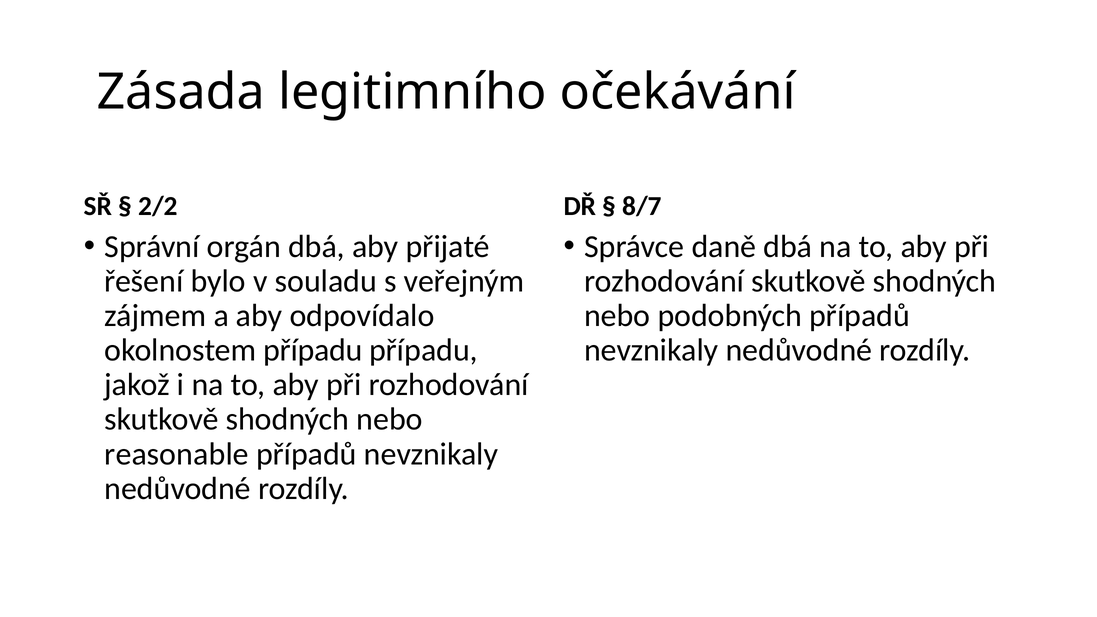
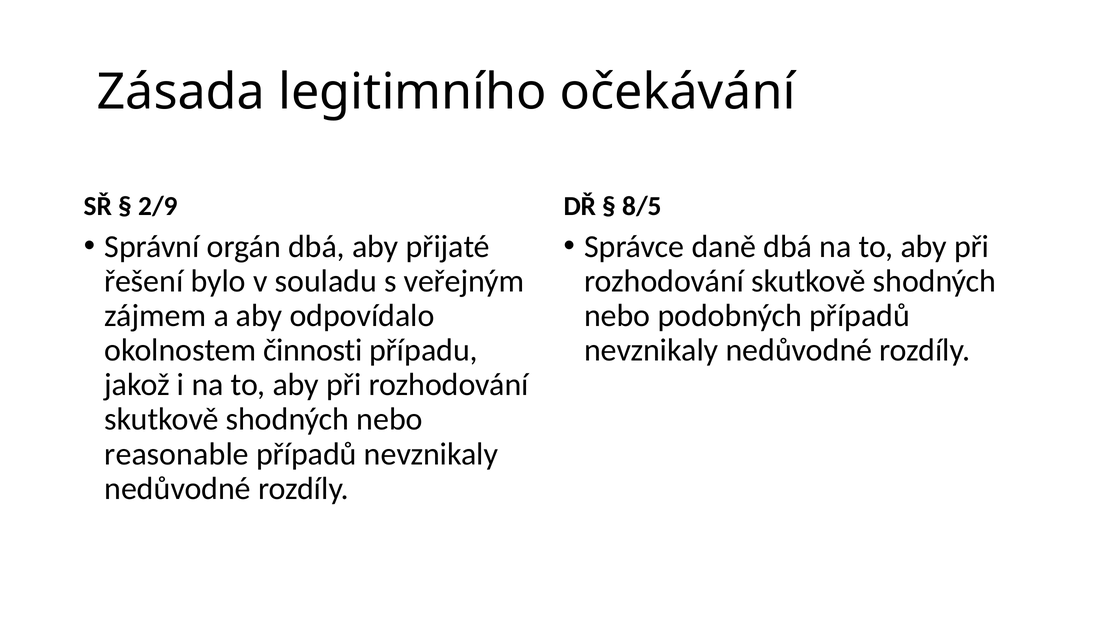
2/2: 2/2 -> 2/9 (158, 206)
8/7: 8/7 -> 8/5 (642, 206)
okolnostem případu: případu -> činnosti (313, 350)
